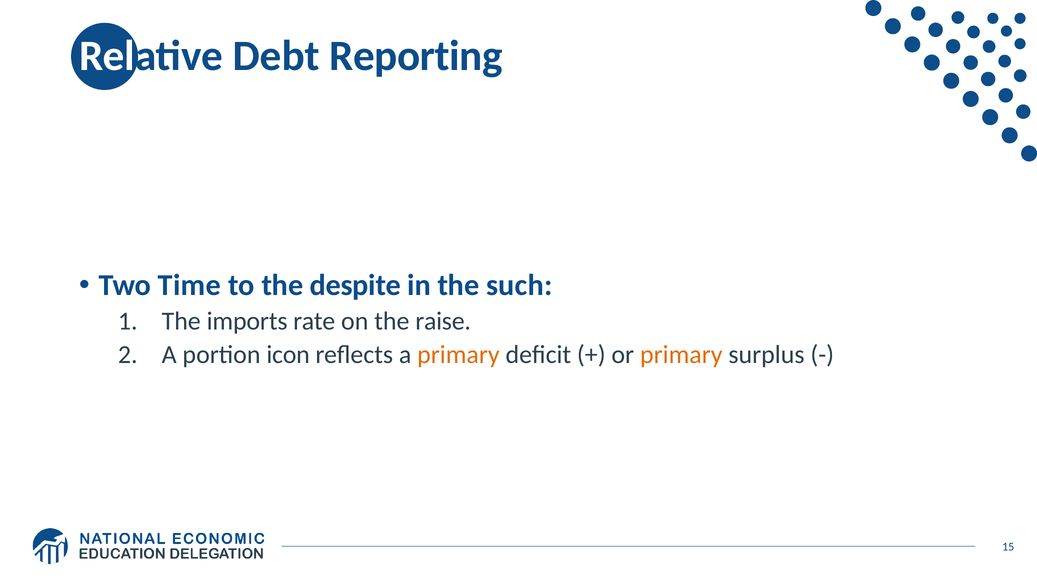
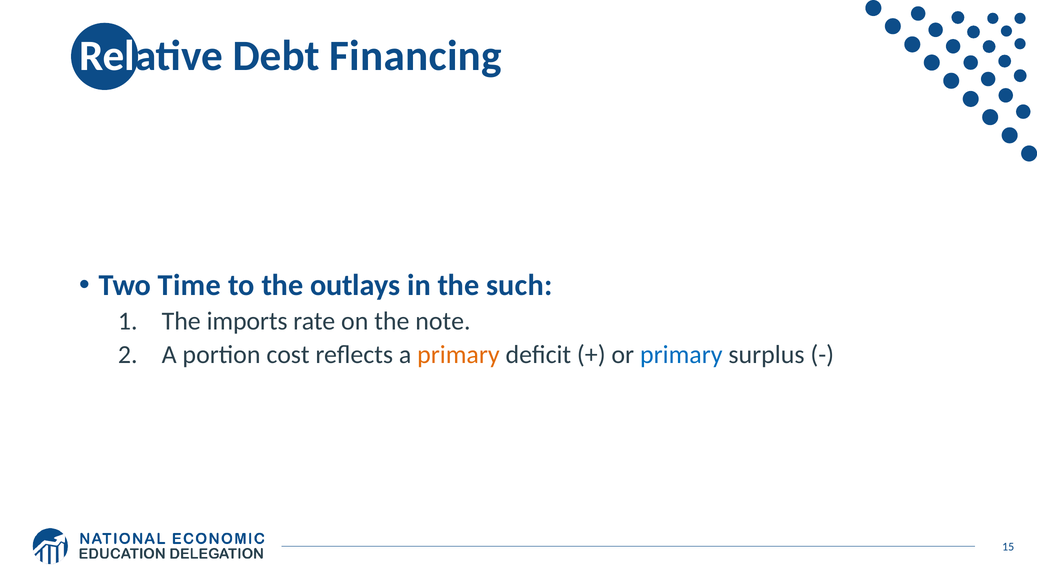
Reporting: Reporting -> Financing (416, 56)
despite: despite -> outlays (355, 285)
raise: raise -> note (443, 321)
icon: icon -> cost (288, 354)
primary colour: orange -> blue (681, 354)
